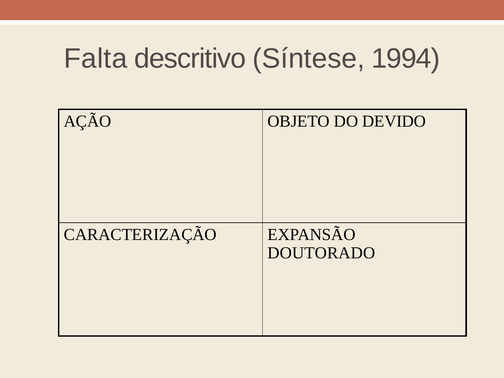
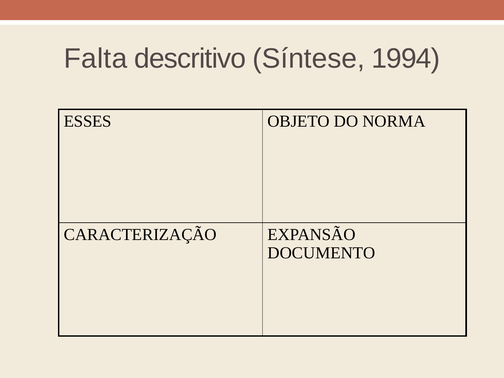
AÇÃO: AÇÃO -> ESSES (88, 121)
DEVIDO: DEVIDO -> NORMA (394, 121)
DOUTORADO: DOUTORADO -> DOCUMENTO (321, 253)
